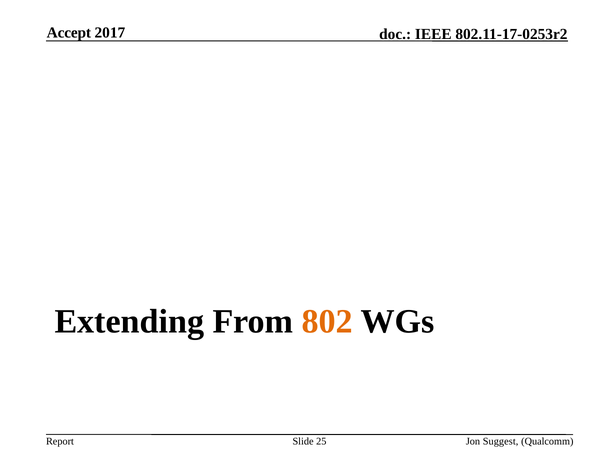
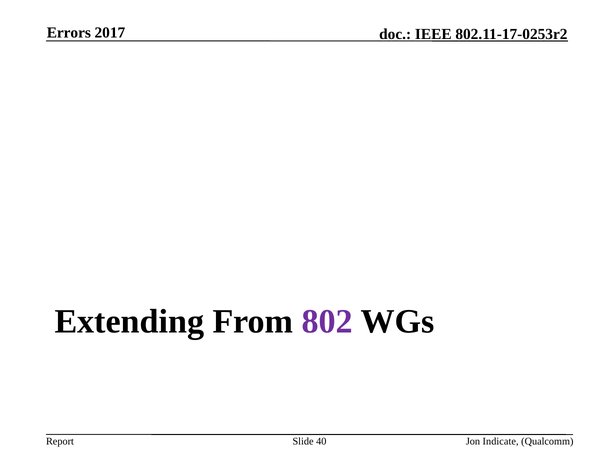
Accept: Accept -> Errors (69, 33)
802 colour: orange -> purple (327, 322)
25: 25 -> 40 (321, 442)
Suggest: Suggest -> Indicate (501, 442)
